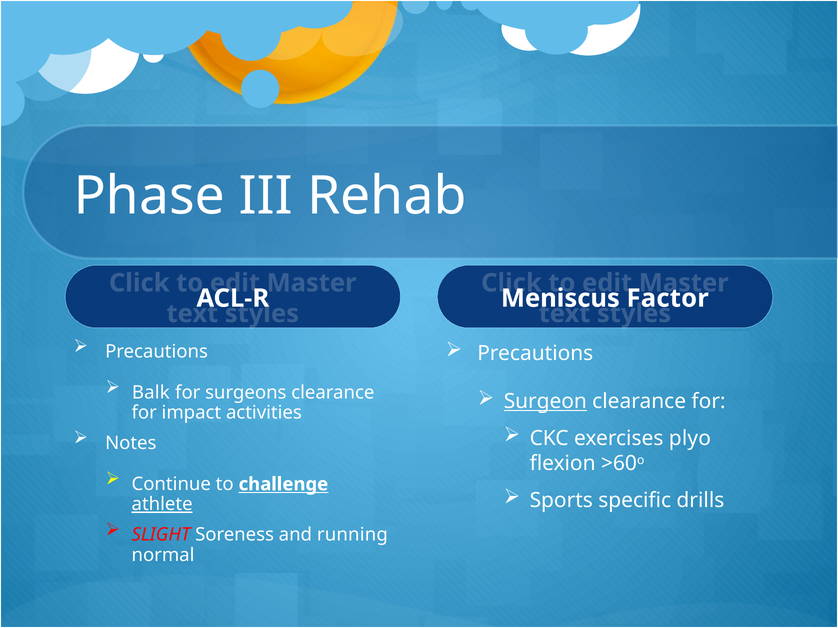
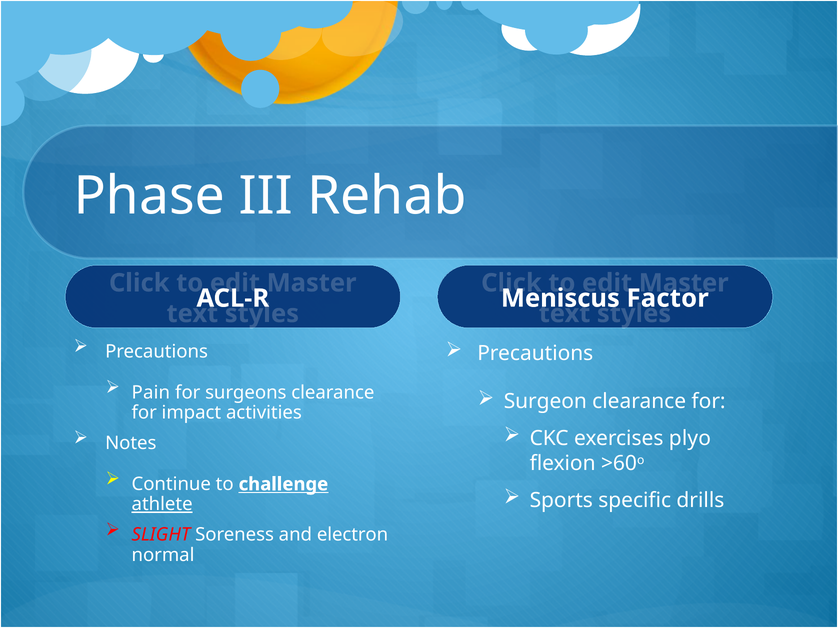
Balk: Balk -> Pain (151, 393)
Surgeon underline: present -> none (545, 402)
running: running -> electron (353, 535)
